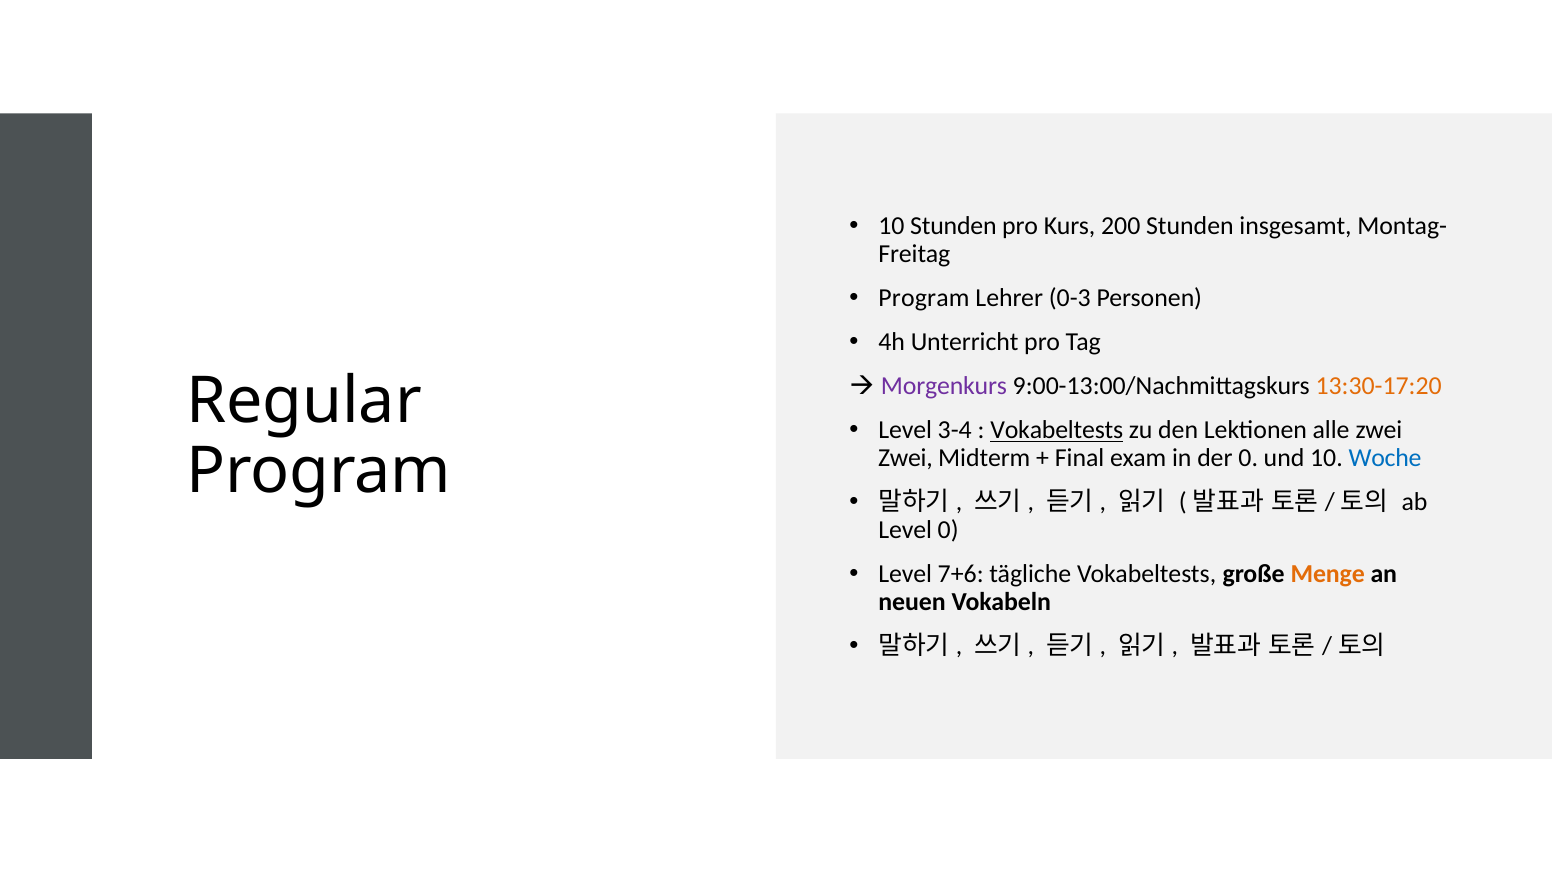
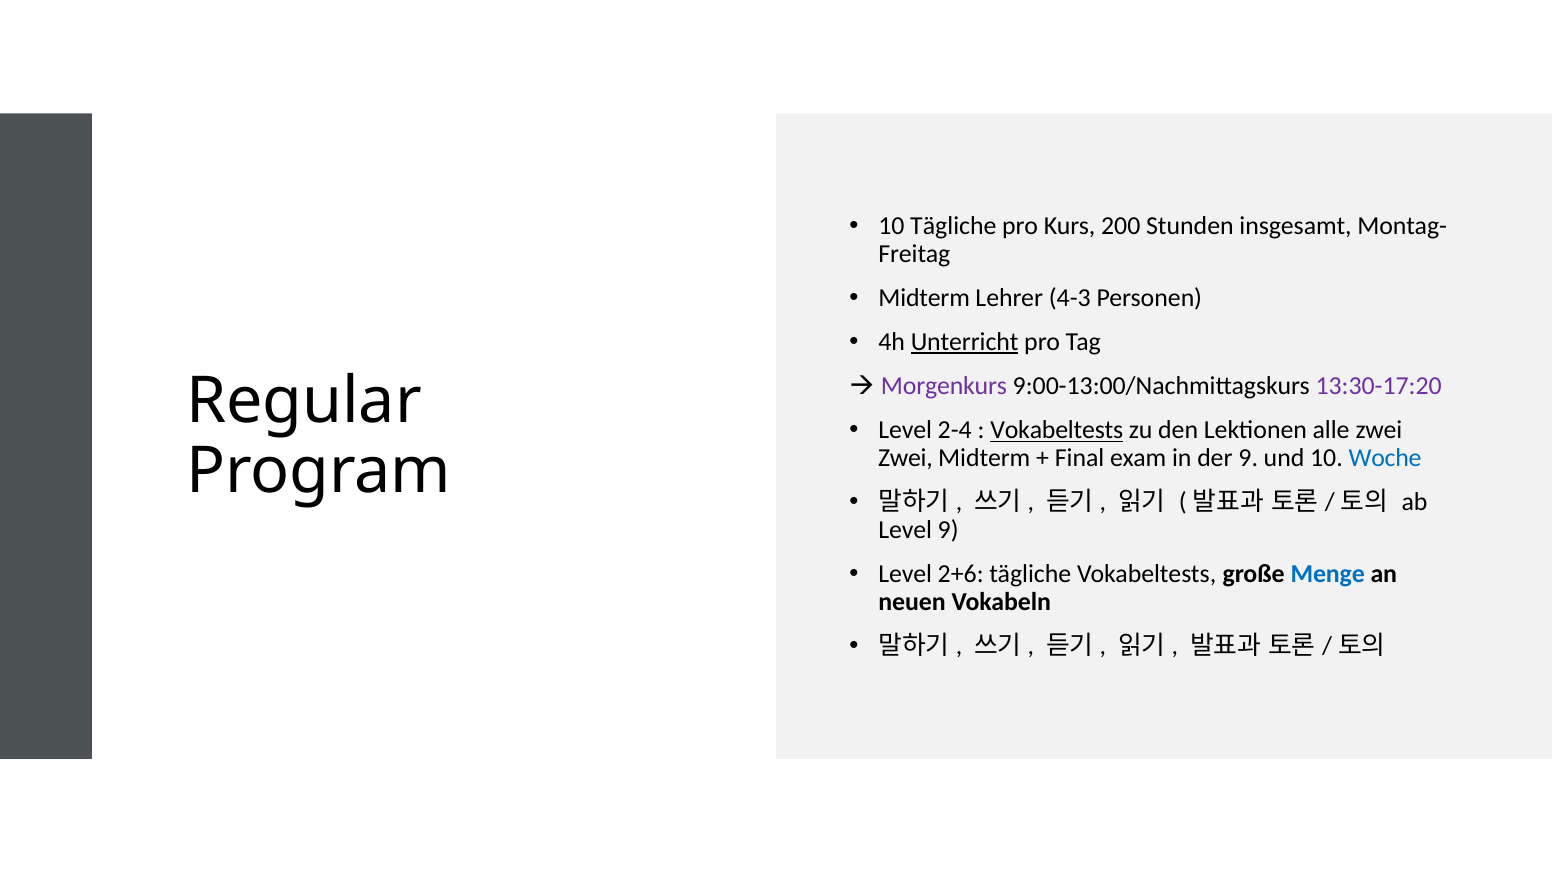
10 Stunden: Stunden -> Tägliche (953, 226)
Program: Program -> Midterm (924, 298)
0-3: 0-3 -> 4-3 (1070, 298)
Unterricht underline: none -> present (965, 342)
13:30-17:20 colour: orange -> purple (1379, 386)
3-4: 3-4 -> 2-4 (955, 430)
der 0: 0 -> 9 (1248, 458)
Level 0: 0 -> 9 (948, 530)
7+6: 7+6 -> 2+6 (961, 574)
Menge colour: orange -> blue (1328, 574)
